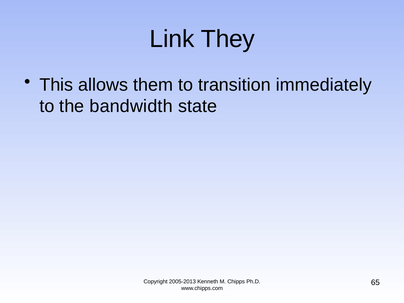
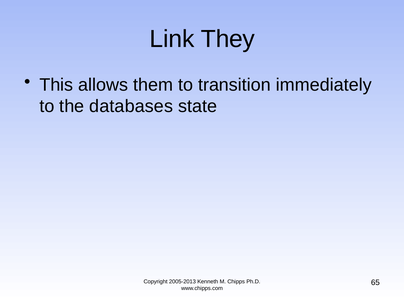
bandwidth: bandwidth -> databases (131, 106)
